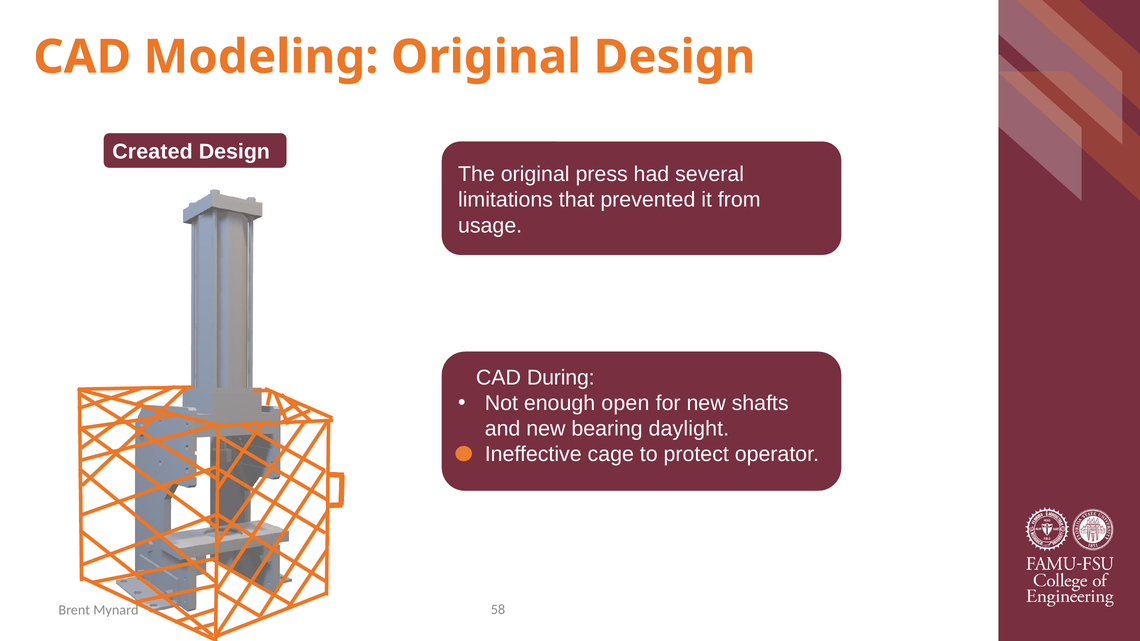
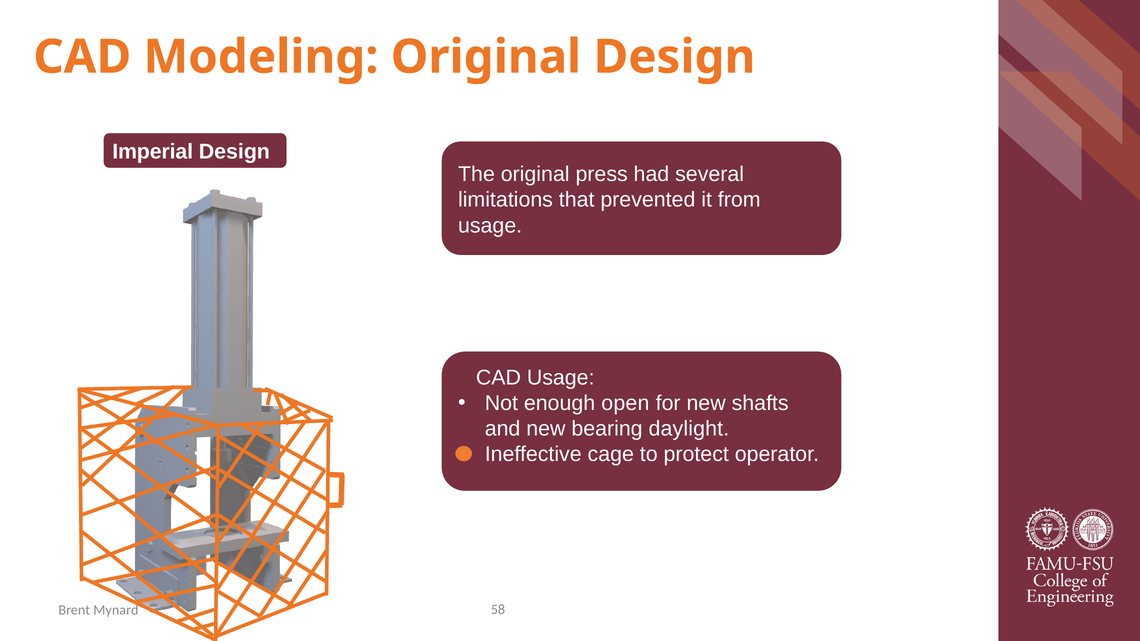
Created: Created -> Imperial (153, 152)
CAD During: During -> Usage (561, 378)
